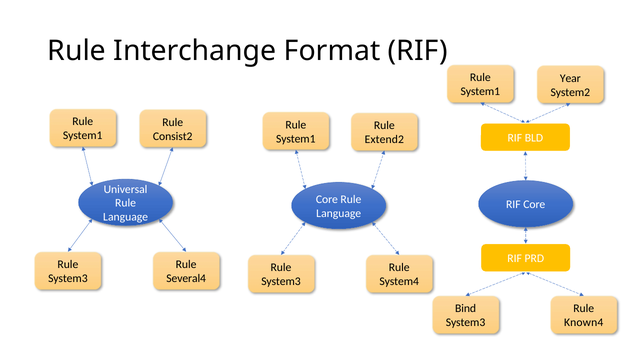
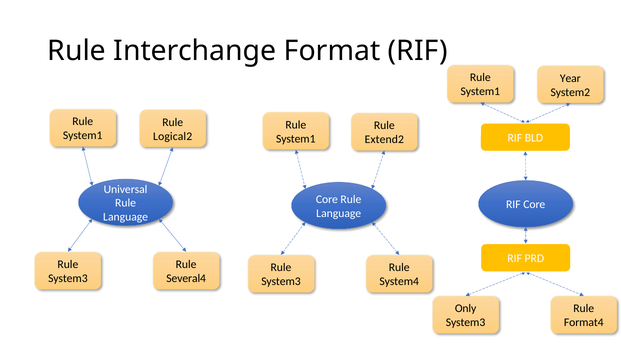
Consist2: Consist2 -> Logical2 (173, 136)
Bind: Bind -> Only (466, 309)
Known4: Known4 -> Format4 (584, 323)
